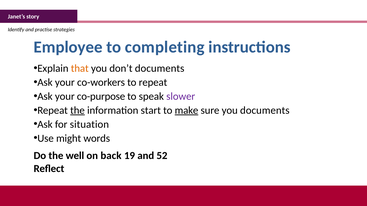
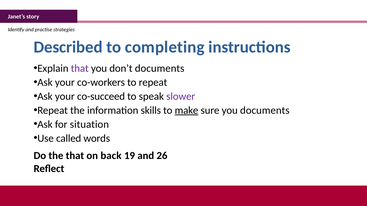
Employee: Employee -> Described (68, 47)
that colour: orange -> purple (80, 69)
co-purpose: co-purpose -> co-succeed (101, 97)
the underline: present -> none (77, 111)
start: start -> skills (151, 111)
might: might -> called (69, 139)
the well: well -> that (75, 156)
52: 52 -> 26 (162, 156)
